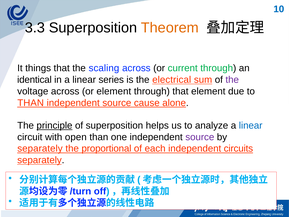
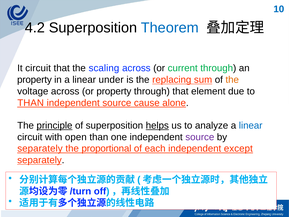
3.3: 3.3 -> 4.2 (35, 28)
Theorem colour: orange -> blue (170, 28)
It things: things -> circuit (38, 68)
identical: identical -> property (34, 80)
series: series -> under (111, 80)
electrical: electrical -> replacing (172, 80)
the colour: purple -> orange (232, 80)
or element: element -> property (114, 91)
helps underline: none -> present (157, 125)
circuits: circuits -> except (238, 148)
